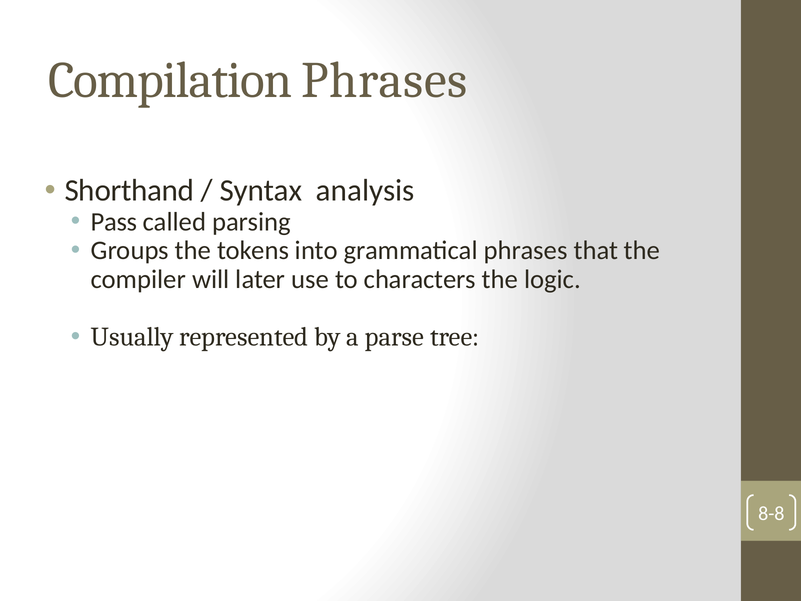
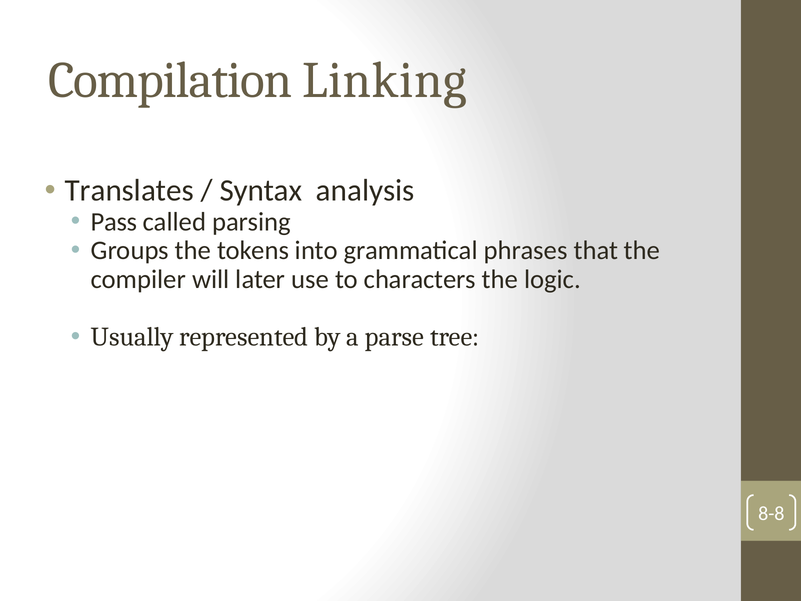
Compilation Phrases: Phrases -> Linking (384, 80)
Shorthand: Shorthand -> Translates (129, 190)
